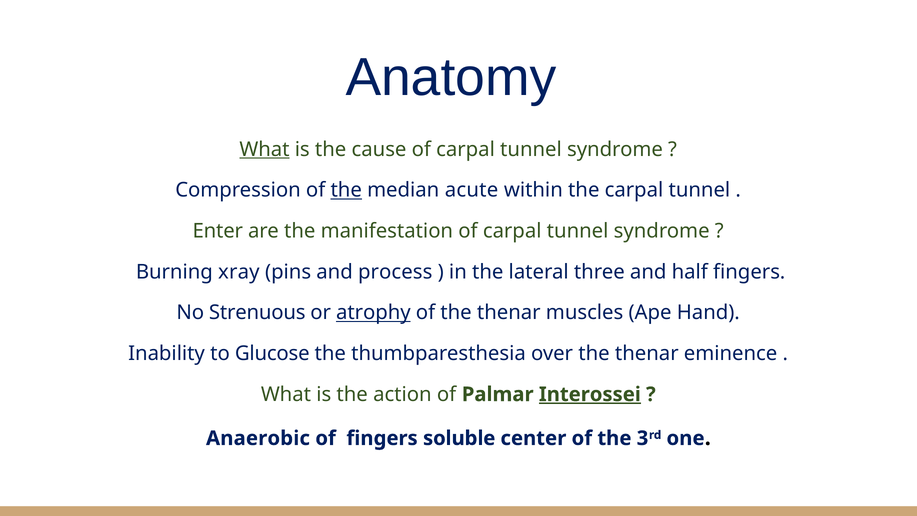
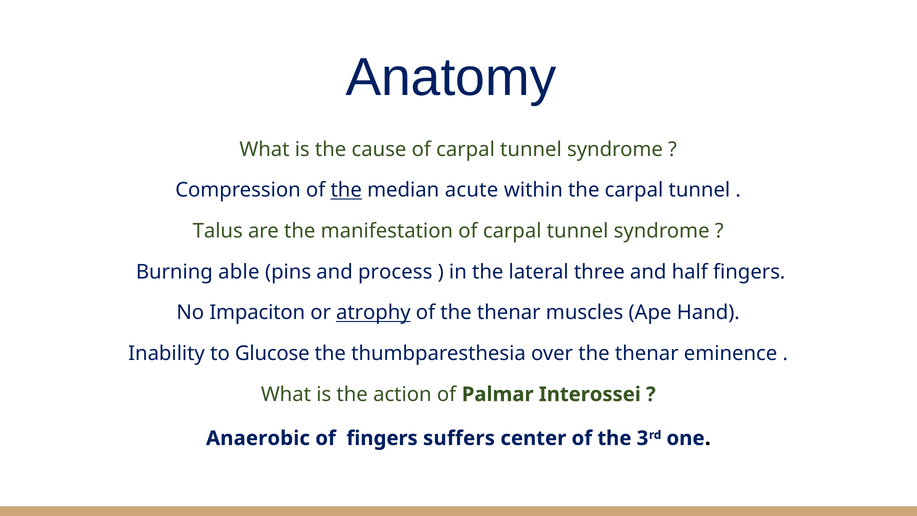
What underline: present -> none (264, 149)
Enter: Enter -> Talus (218, 231)
xray: xray -> able (239, 272)
Strenuous: Strenuous -> Impaciton (257, 313)
Interossei underline: present -> none (590, 394)
soluble: soluble -> suffers (459, 438)
